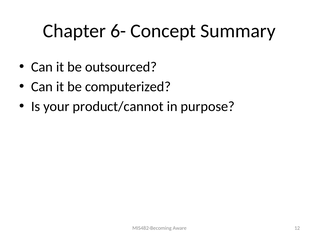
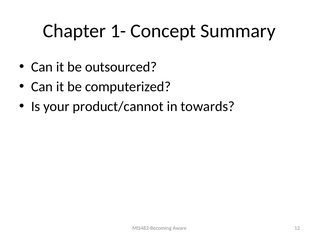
6-: 6- -> 1- (118, 31)
purpose: purpose -> towards (208, 107)
